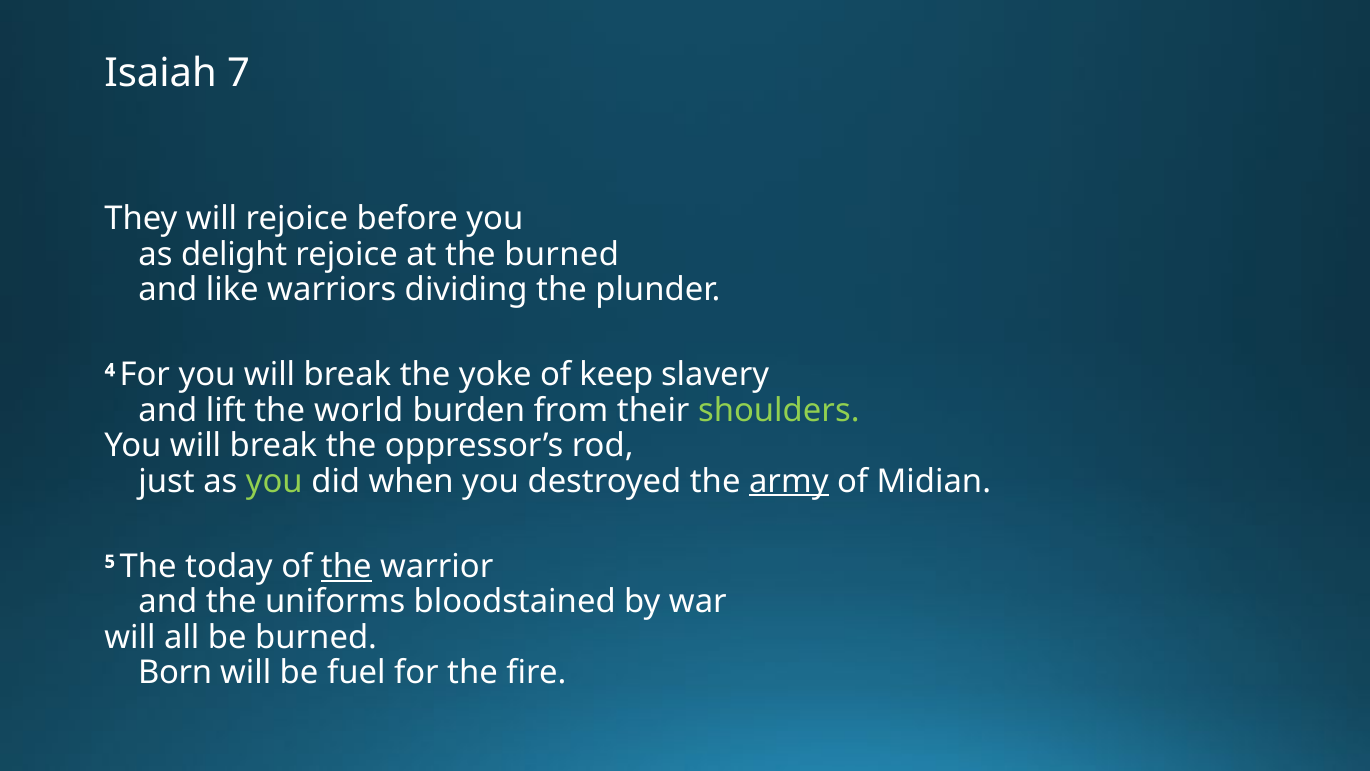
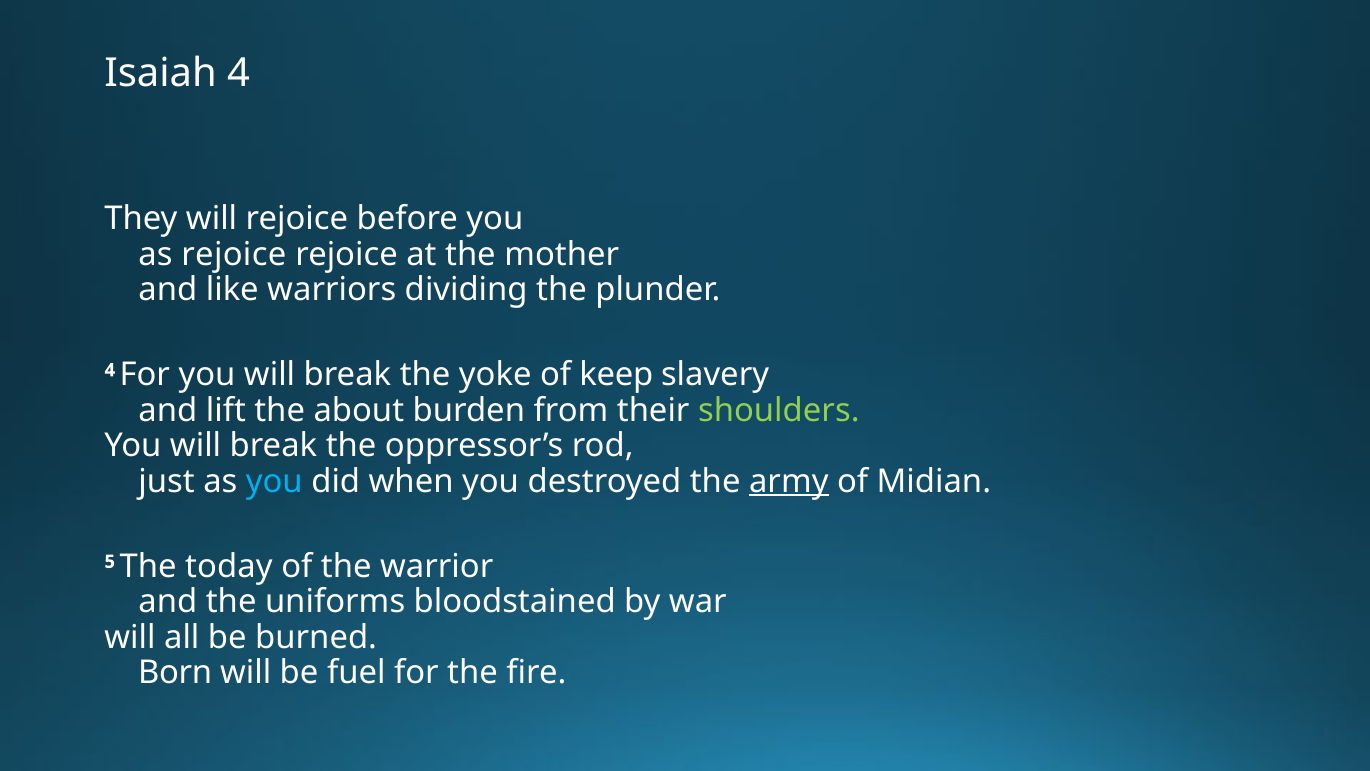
Isaiah 7: 7 -> 4 (238, 74)
as delight: delight -> rejoice (234, 254)
the burned: burned -> mother (562, 254)
world: world -> about (359, 410)
you colour: light green -> light blue (274, 481)
the underline: present -> none (346, 566)
